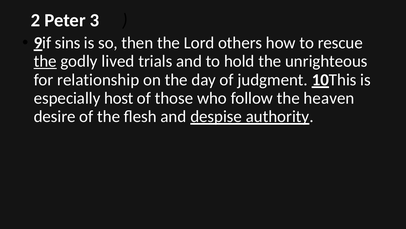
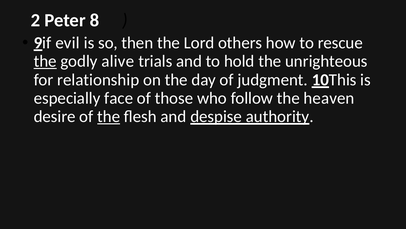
3: 3 -> 8 (95, 20)
sins: sins -> evil (68, 43)
lived: lived -> alive (118, 61)
host: host -> face (119, 98)
the underline: none -> present (109, 116)
